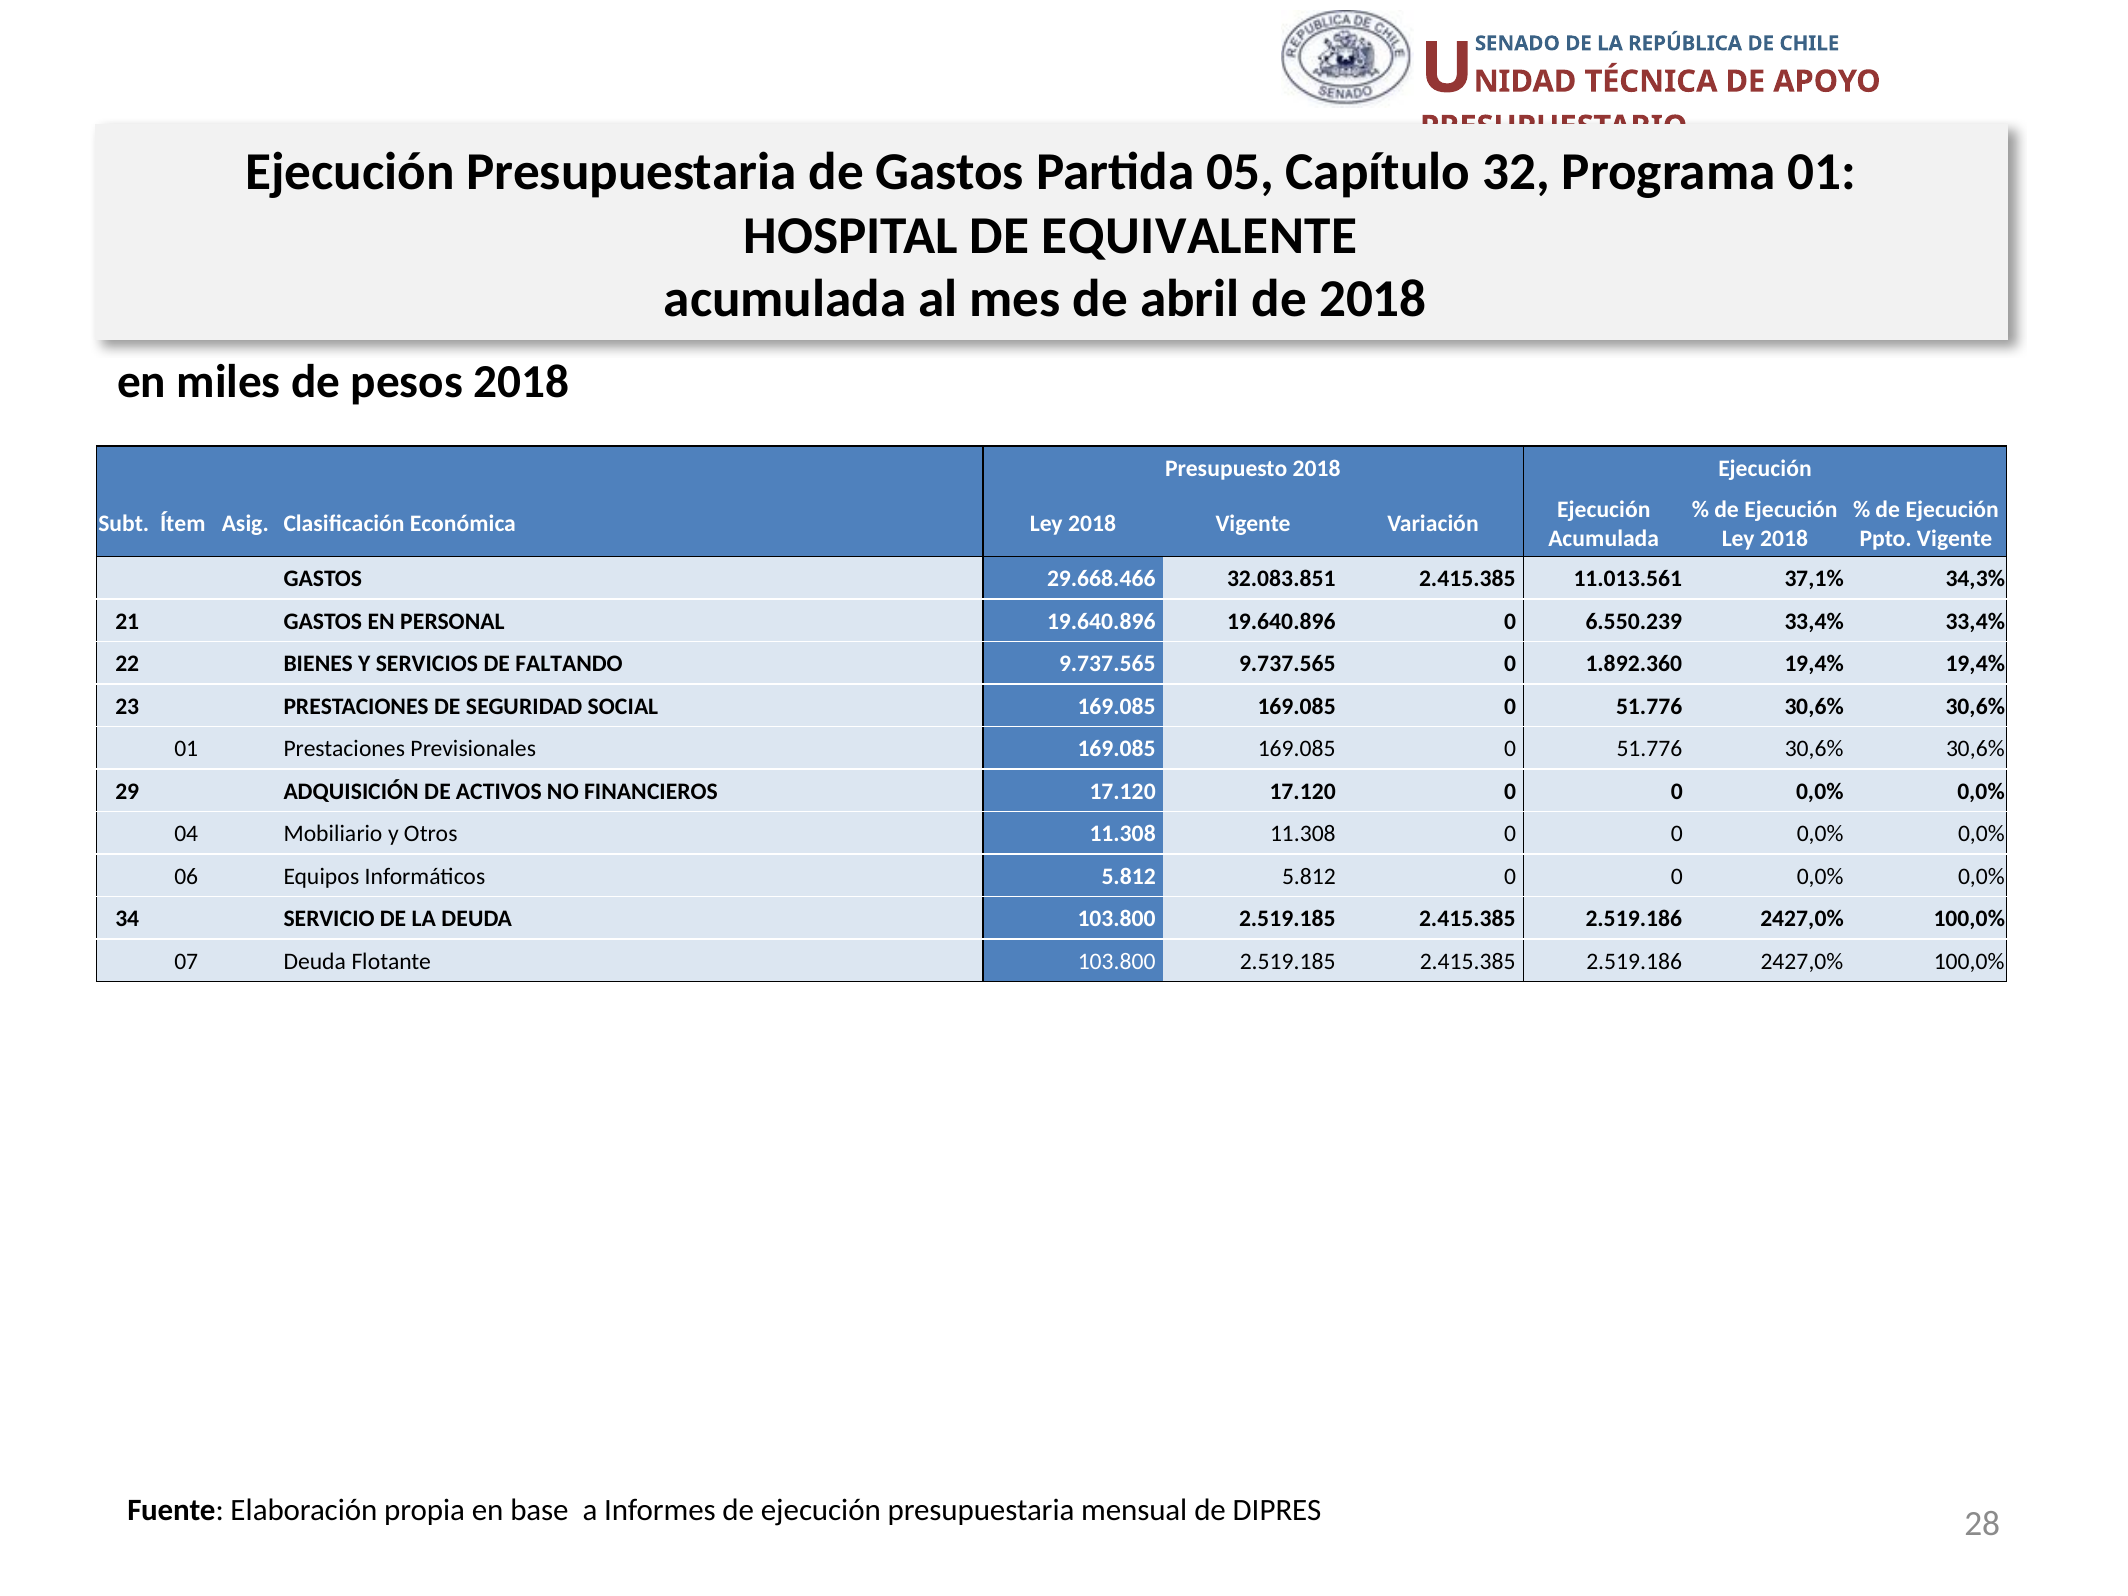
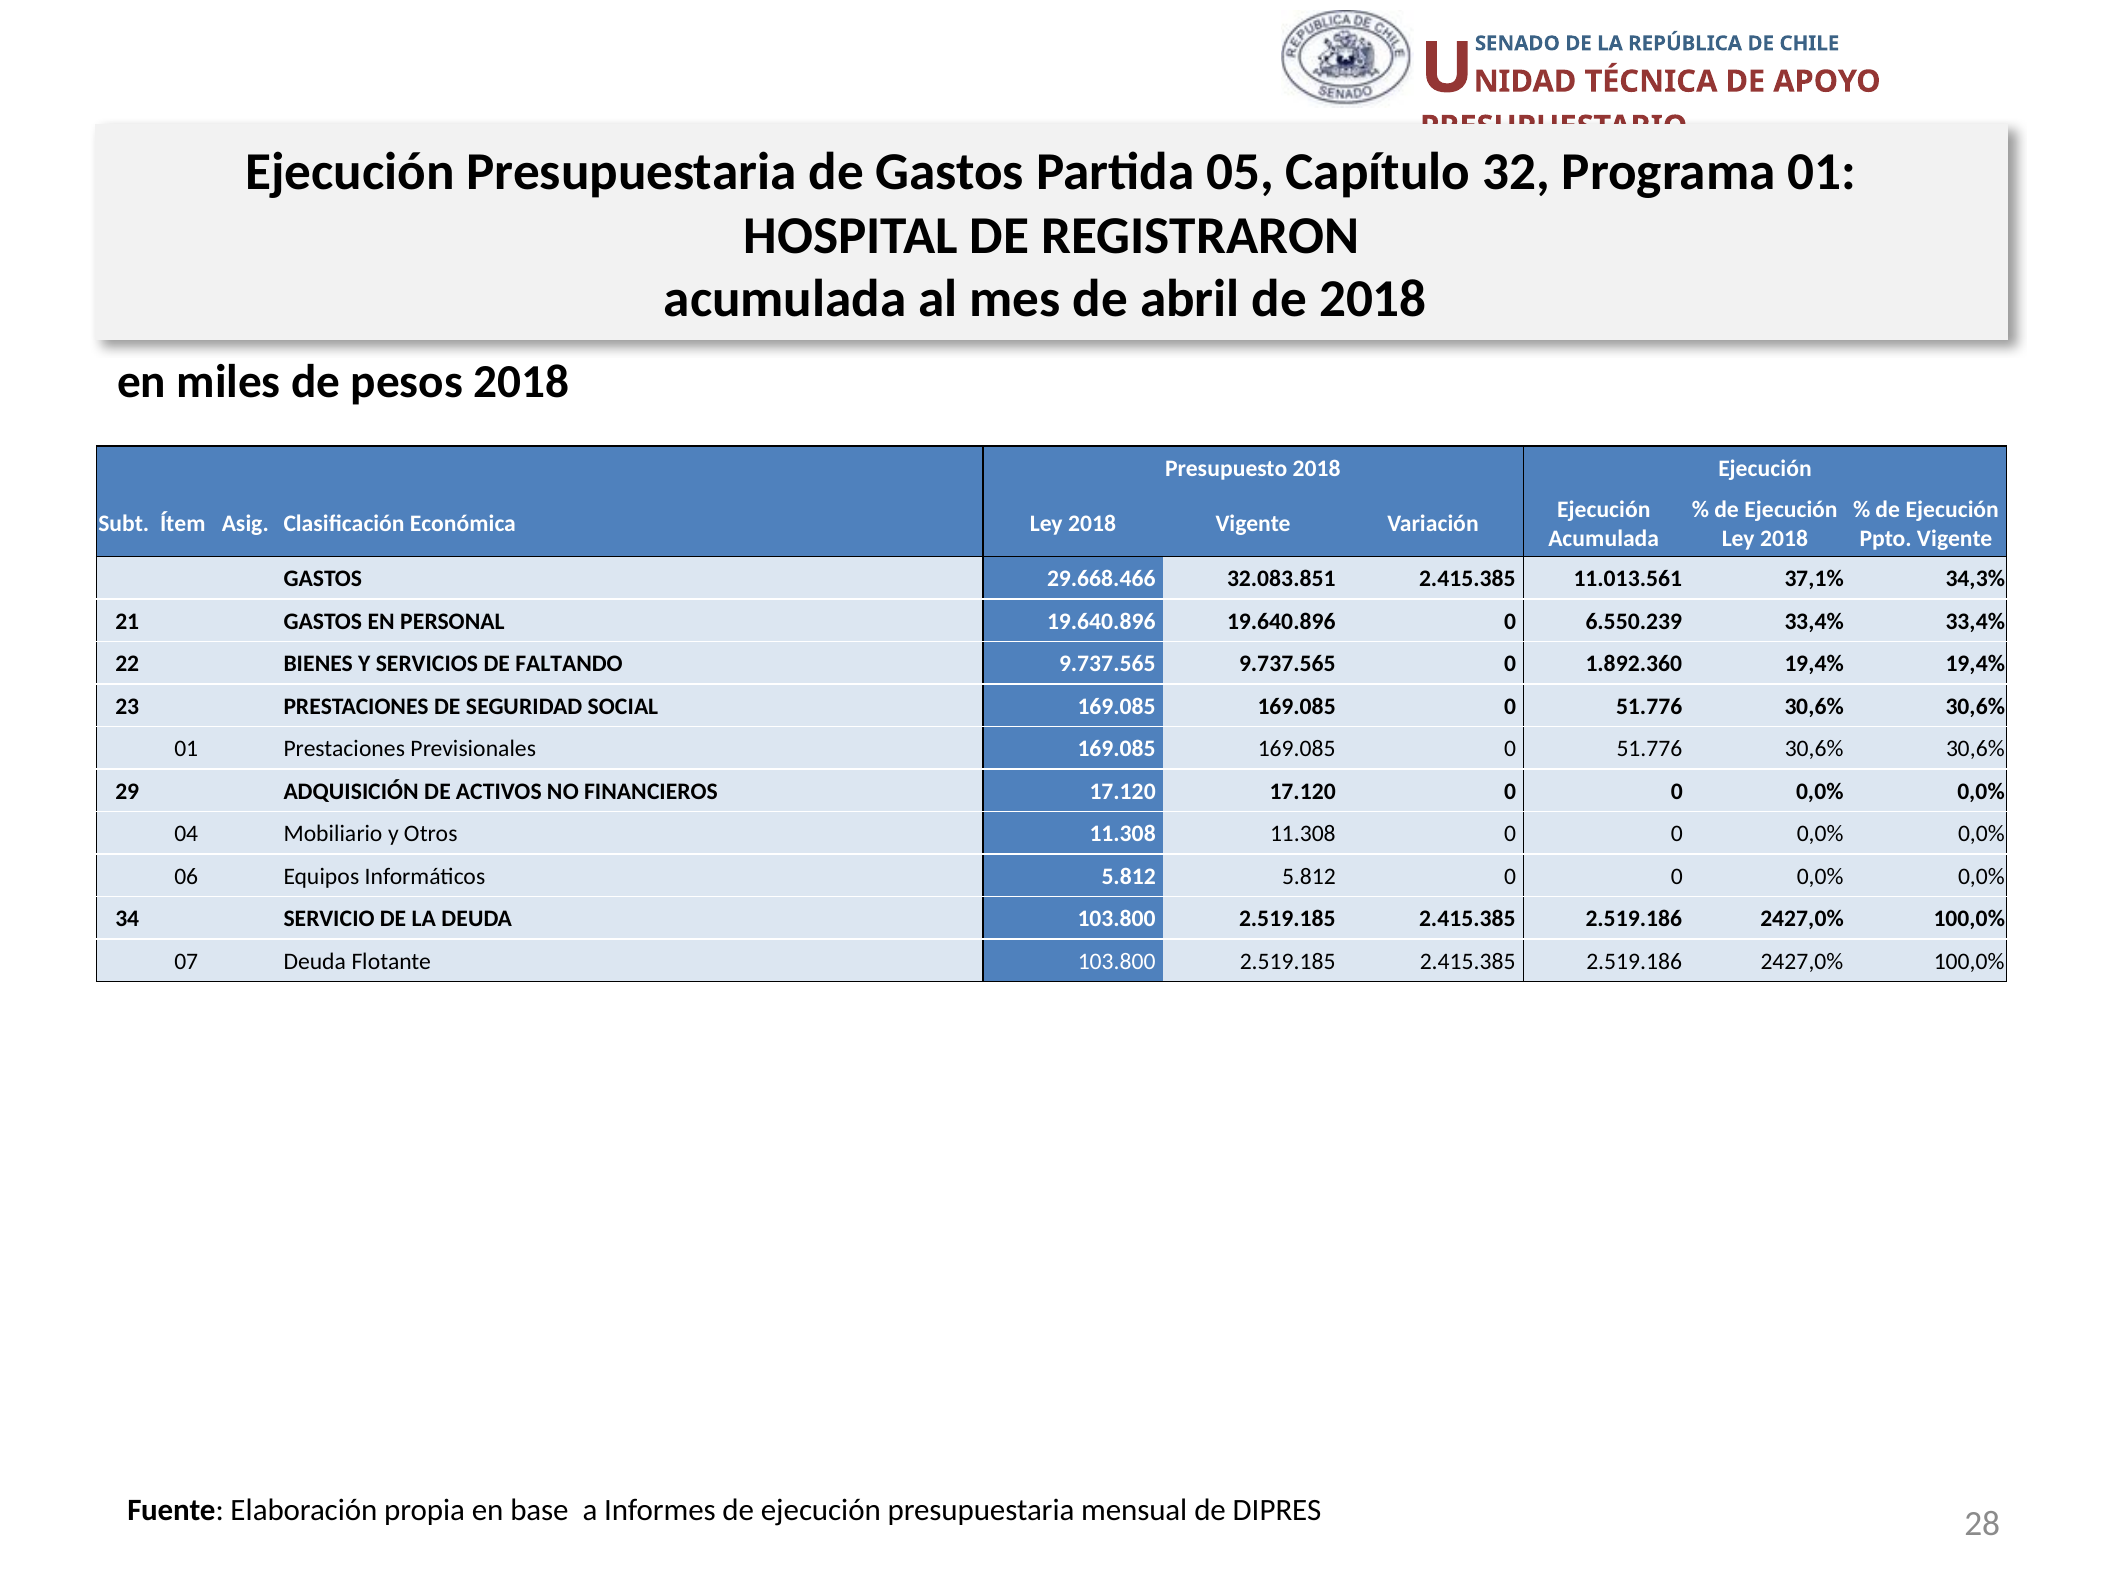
EQUIVALENTE: EQUIVALENTE -> REGISTRARON (1200, 236)
